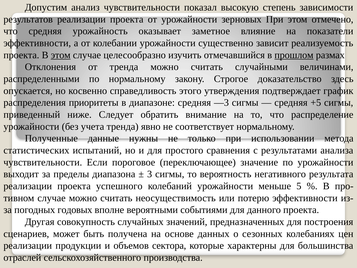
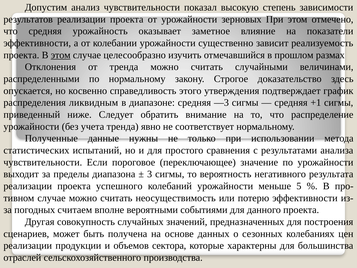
прошлом underline: present -> none (294, 55)
приоритеты: приоритеты -> ликвидным (94, 103)
+5: +5 -> +1 (316, 103)
годовых: годовых -> считаем (75, 210)
